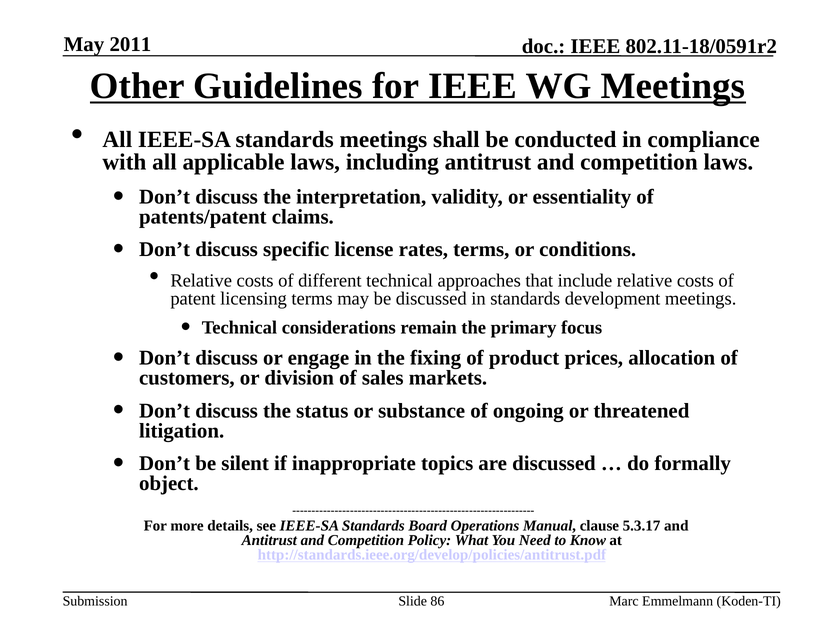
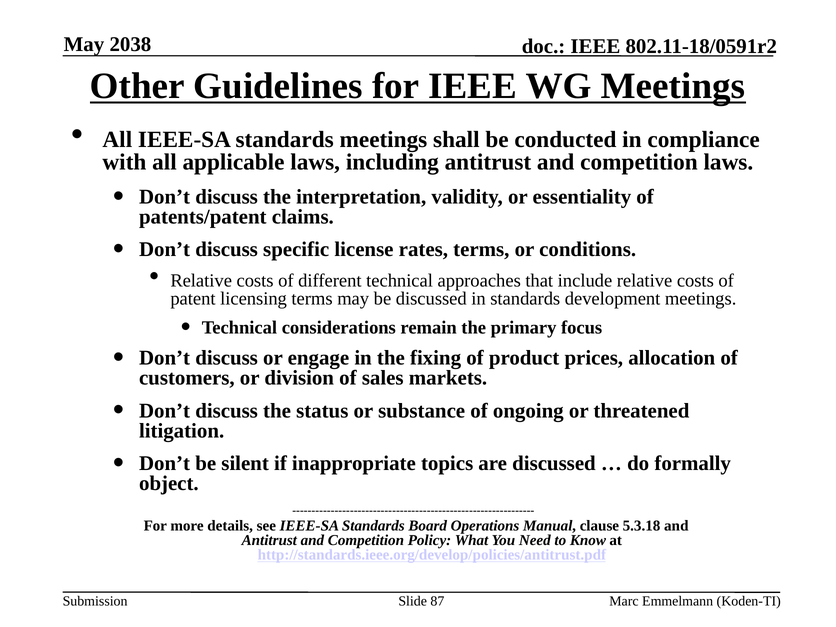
2011: 2011 -> 2038 (130, 44)
5.3.17: 5.3.17 -> 5.3.18 (642, 526)
86: 86 -> 87 (437, 601)
